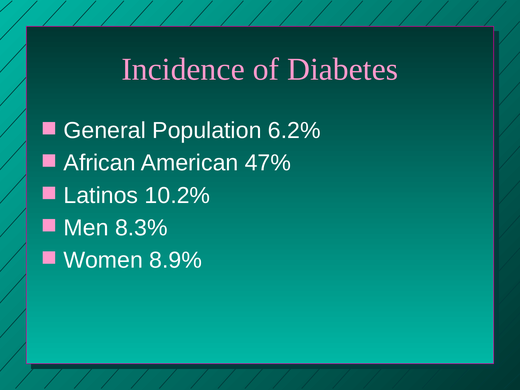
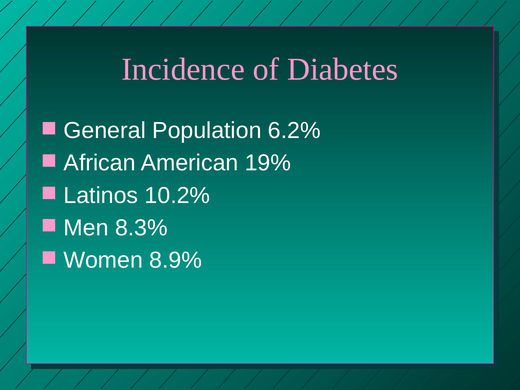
47%: 47% -> 19% (268, 163)
